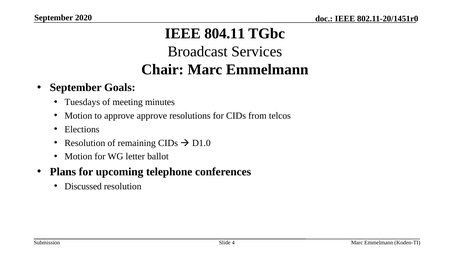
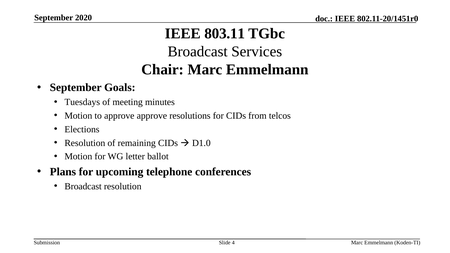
804.11: 804.11 -> 803.11 (225, 34)
Discussed: Discussed -> Broadcast (83, 187)
